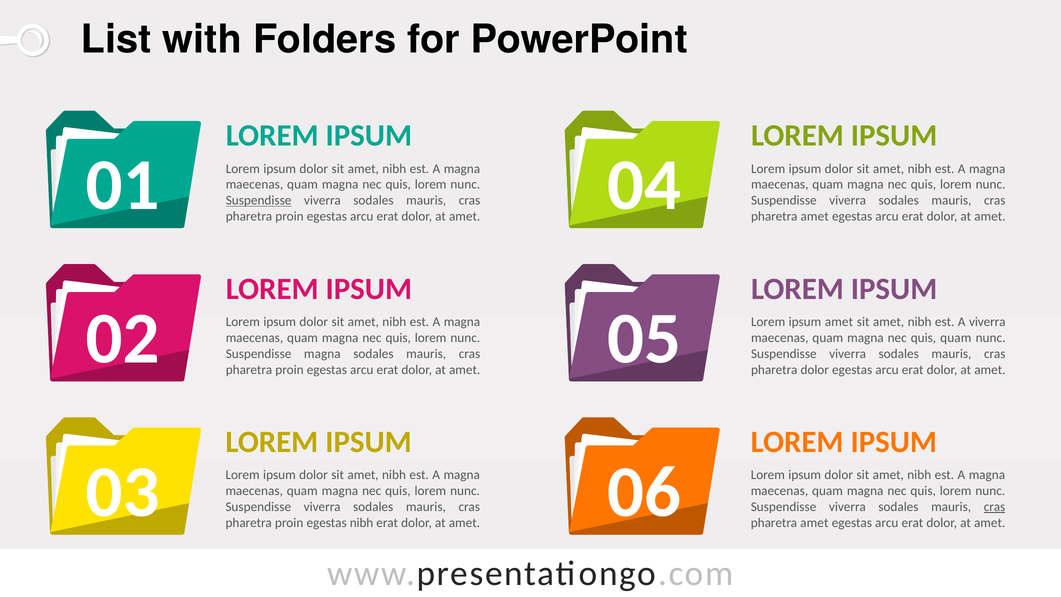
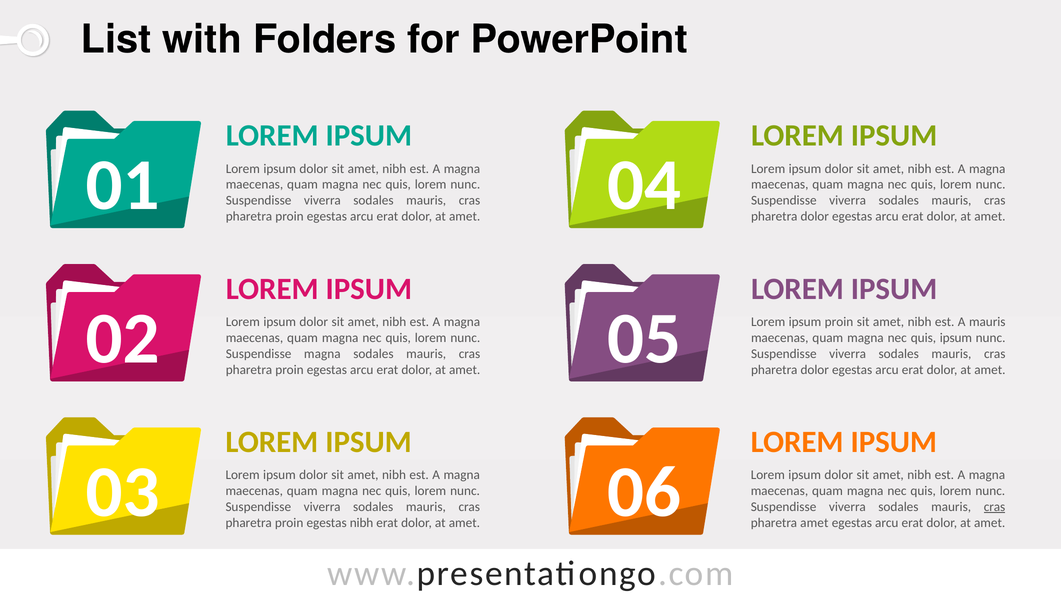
Suspendisse underline: present -> none (259, 200)
amet: amet -> dolor (815, 216)
ipsum amet: amet -> proin (839, 322)
A viverra: viverra -> mauris (987, 322)
quis quam: quam -> ipsum (956, 338)
